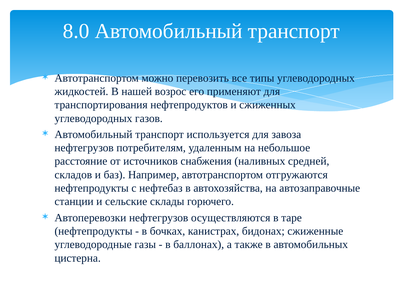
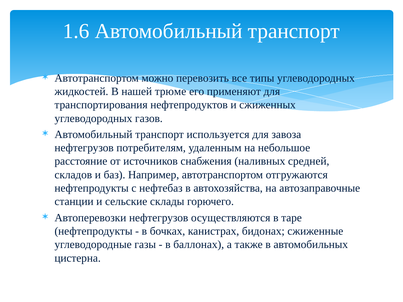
8.0: 8.0 -> 1.6 (76, 31)
возрос: возрос -> трюме (171, 92)
